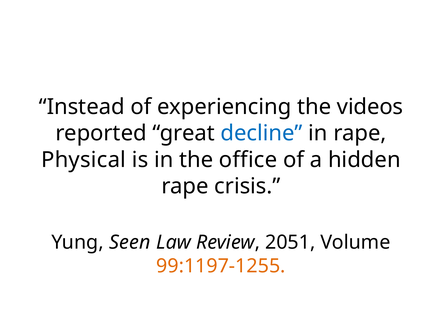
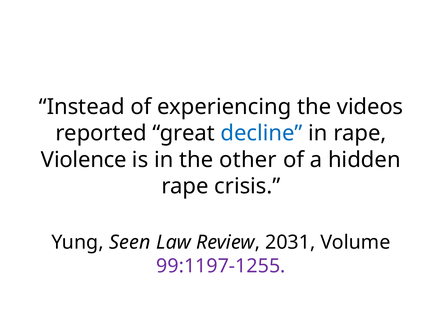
Physical: Physical -> Violence (84, 160)
office: office -> other (248, 160)
2051: 2051 -> 2031 (290, 243)
99:1197-1255 colour: orange -> purple (221, 266)
